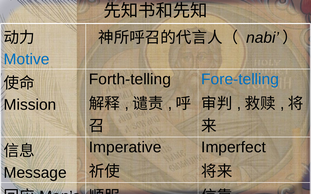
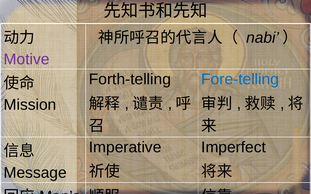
Motive colour: blue -> purple (27, 59)
